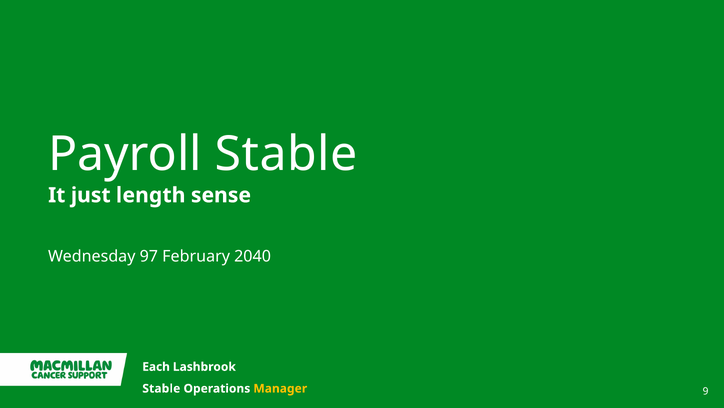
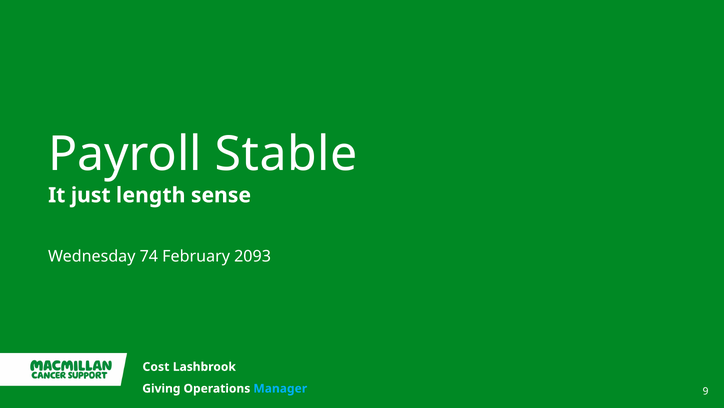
97: 97 -> 74 (149, 256)
2040: 2040 -> 2093 (253, 256)
Each: Each -> Cost (156, 366)
Stable: Stable -> Giving (161, 388)
Manager colour: yellow -> light blue (280, 388)
